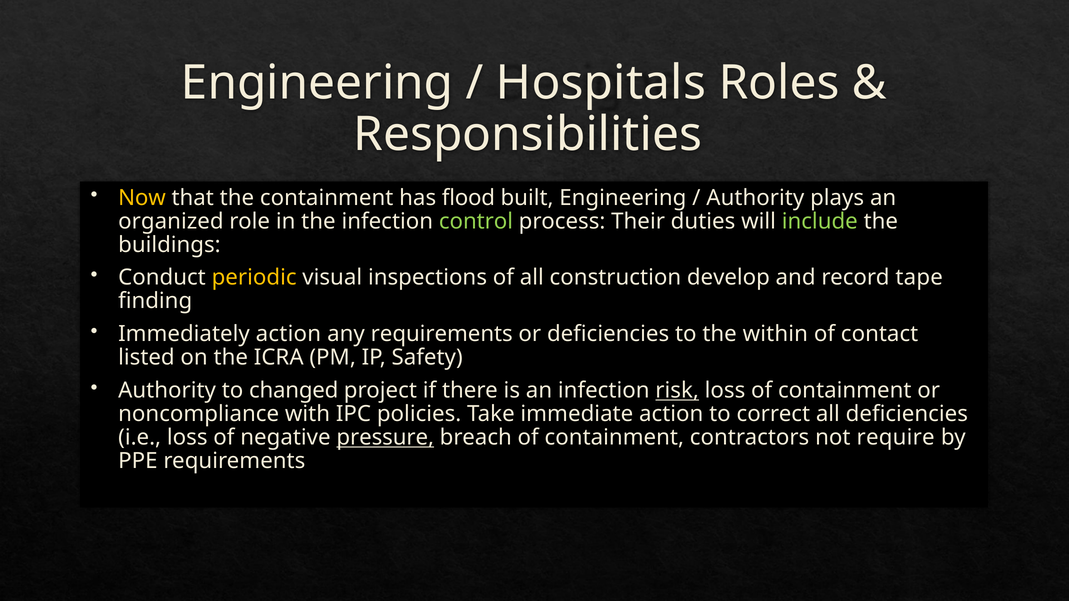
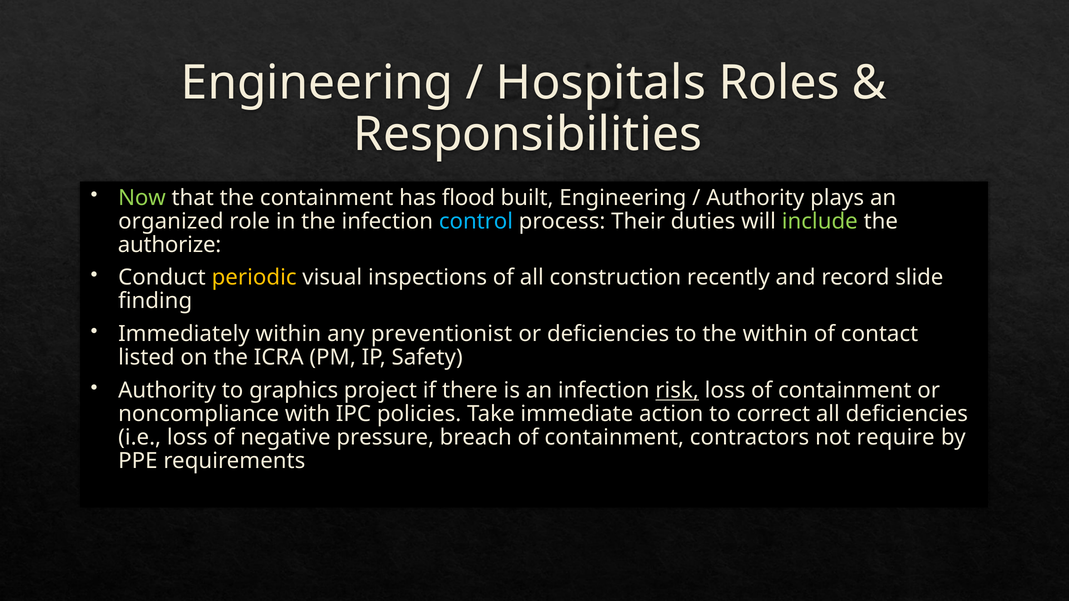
Now colour: yellow -> light green (142, 198)
control colour: light green -> light blue (476, 221)
buildings: buildings -> authorize (170, 245)
develop: develop -> recently (728, 278)
tape: tape -> slide (919, 278)
Immediately action: action -> within (288, 334)
any requirements: requirements -> preventionist (442, 334)
changed: changed -> graphics (294, 391)
pressure underline: present -> none (385, 438)
